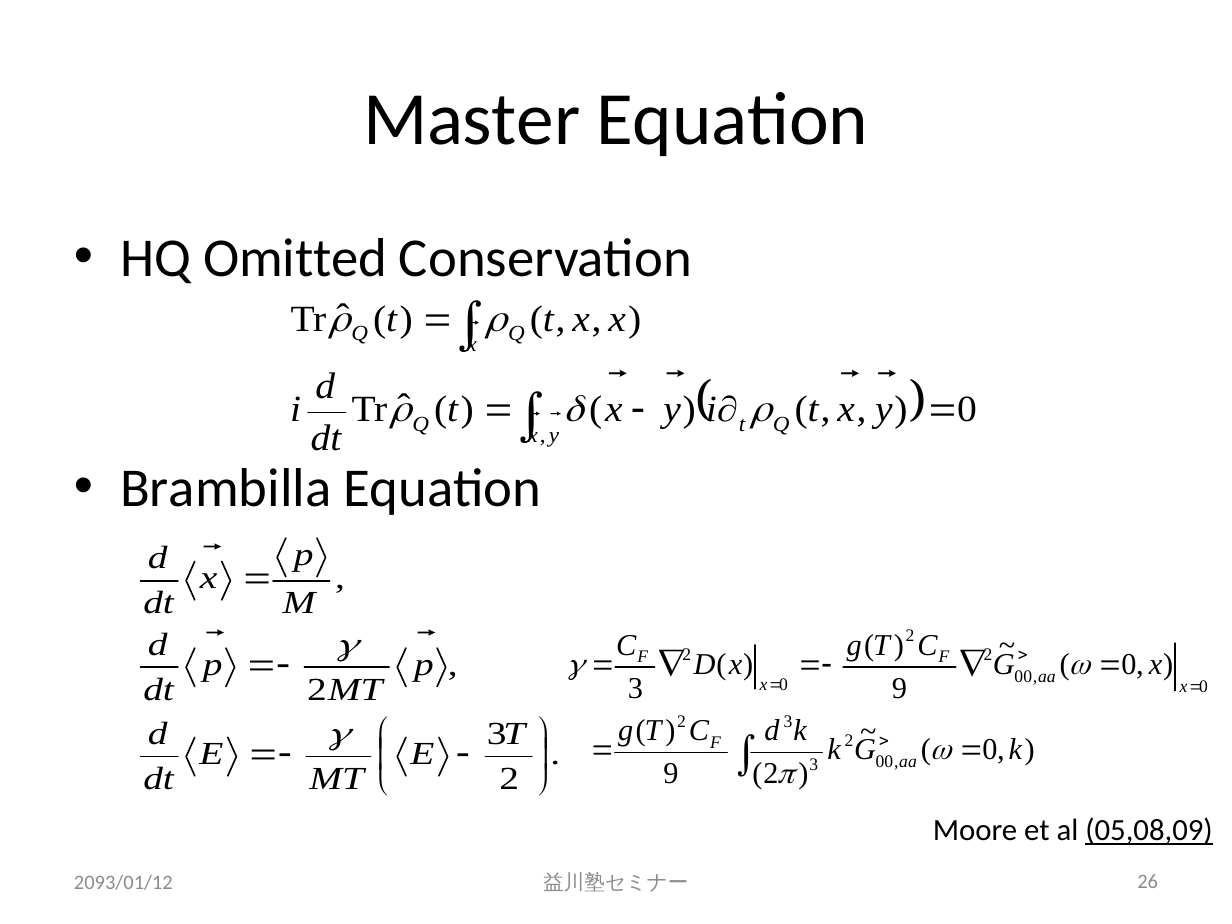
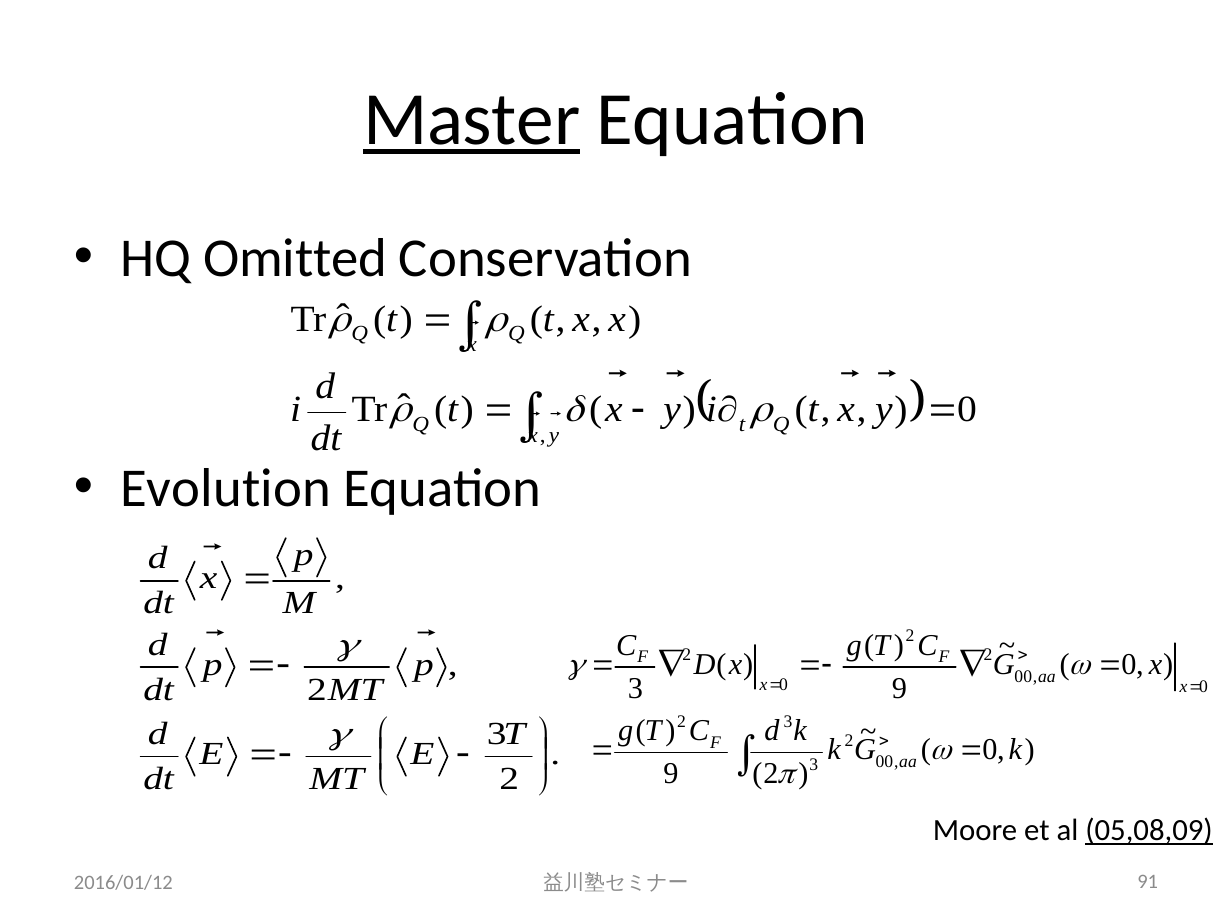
Master underline: none -> present (472, 119)
Brambilla: Brambilla -> Evolution (226, 489)
2093/01/12: 2093/01/12 -> 2016/01/12 (123, 882)
26: 26 -> 91 (1148, 882)
